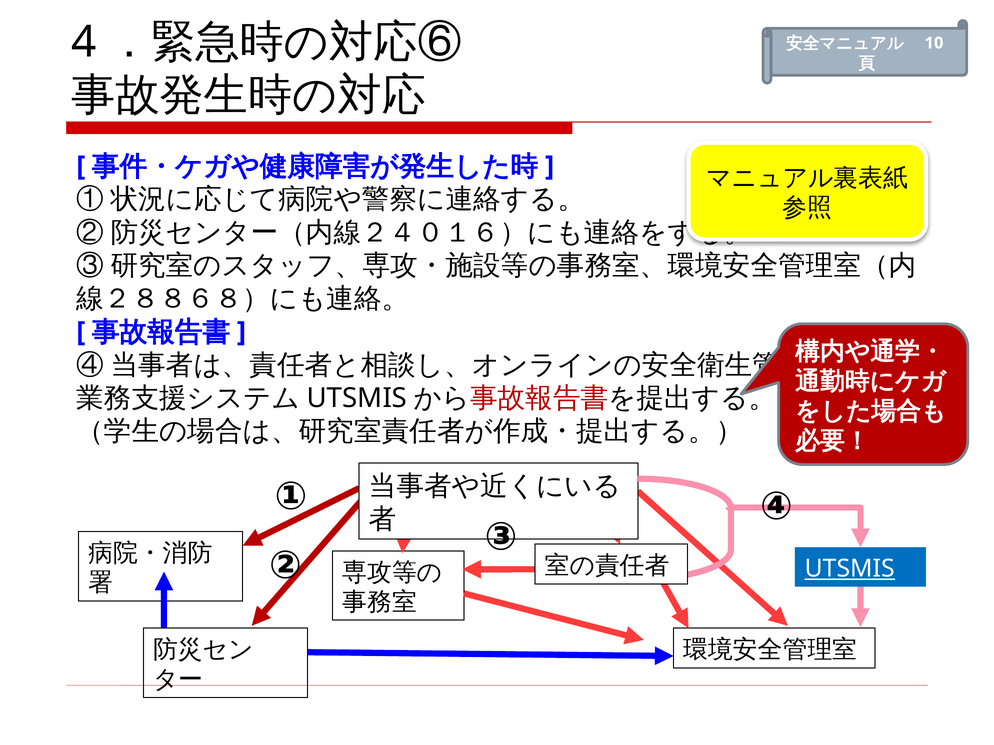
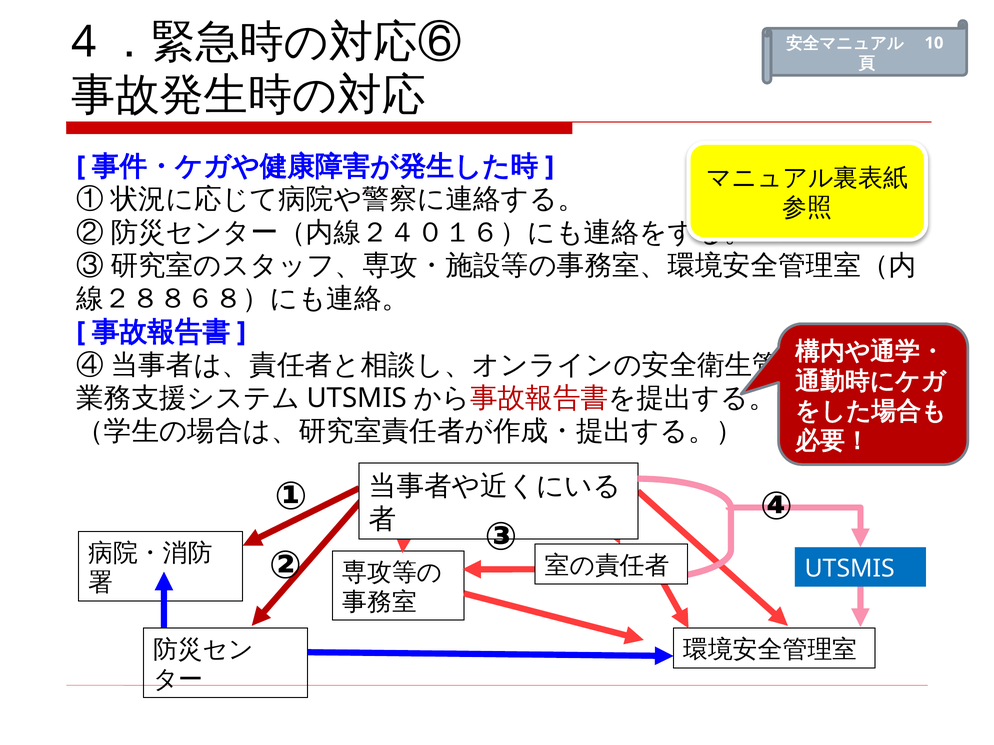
UTSMIS underline: present -> none (850, 569)
